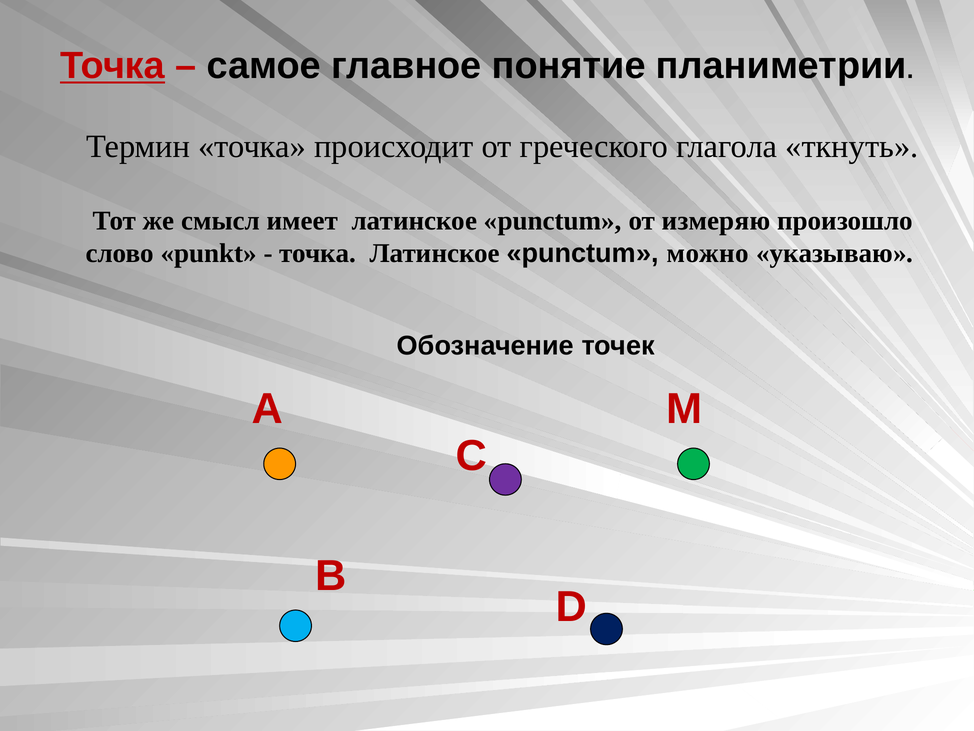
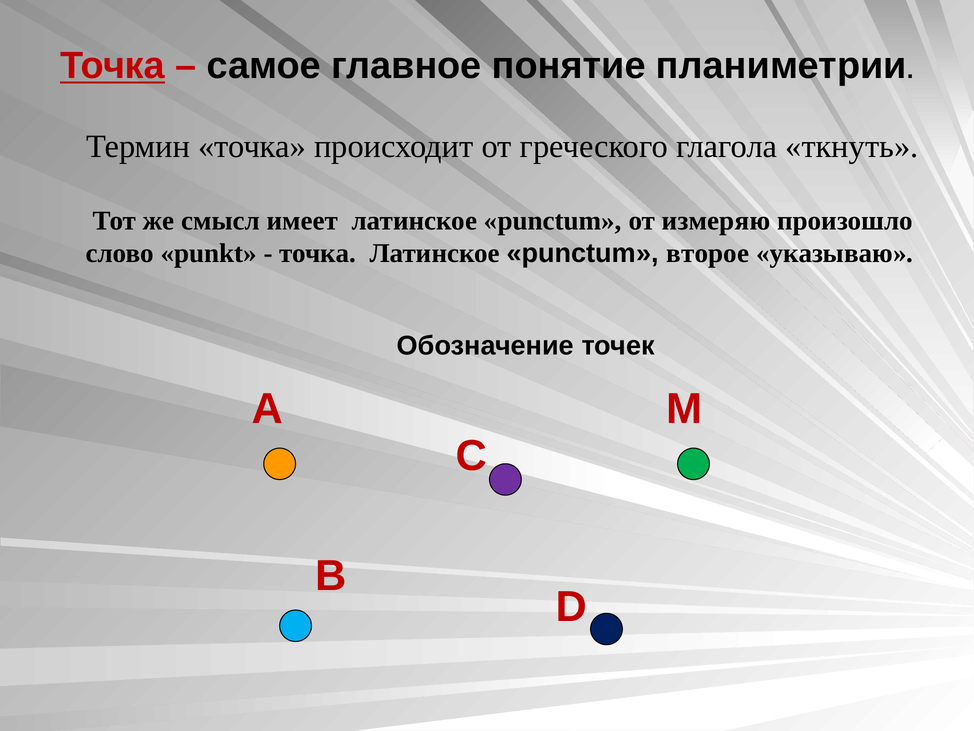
можно: можно -> второе (708, 253)
